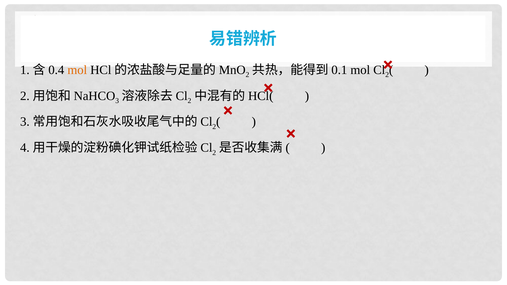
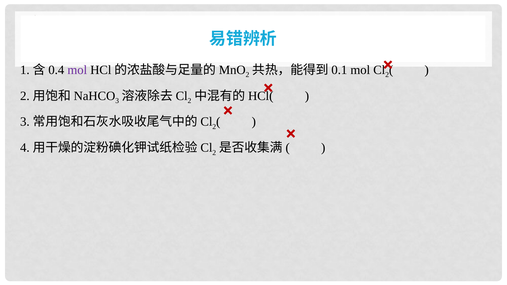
mol colour: orange -> purple (77, 70)
